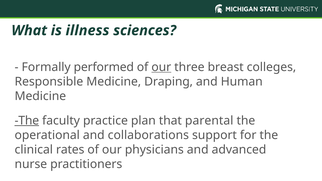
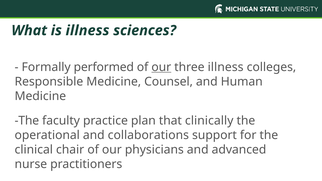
three breast: breast -> illness (226, 67)
Draping: Draping -> Counsel (169, 82)
The underline: present -> none (27, 121)
parental: parental -> clinically (209, 121)
rates: rates -> chair (70, 150)
